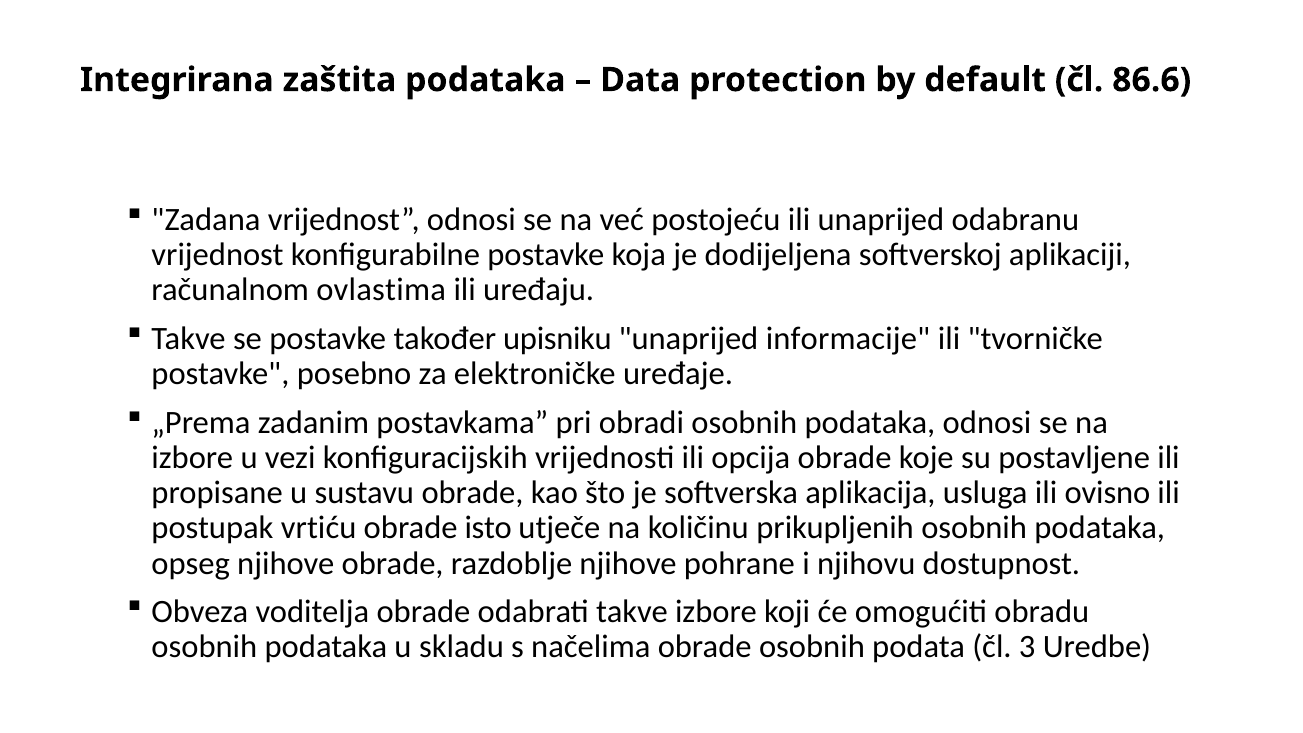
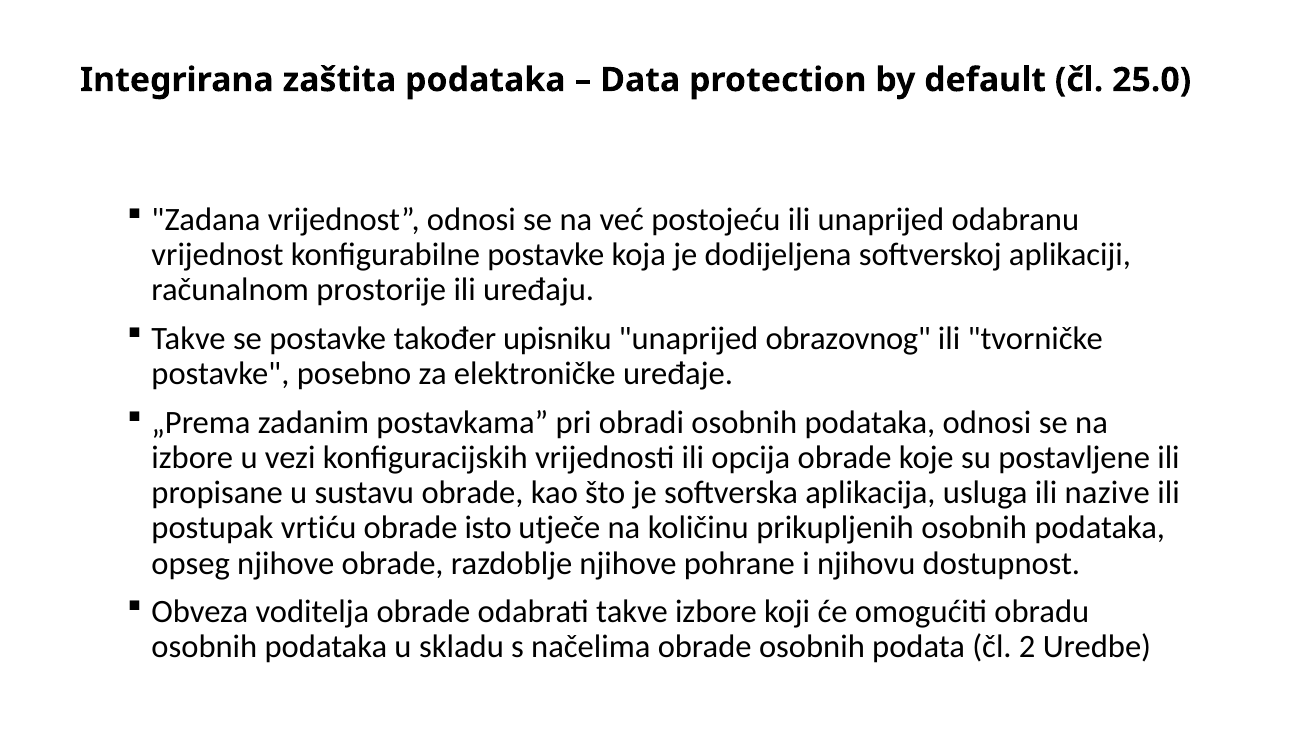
86.6: 86.6 -> 25.0 (1152, 80)
ovlastima: ovlastima -> prostorije (381, 290)
informacije: informacije -> obrazovnog (848, 339)
ovisno: ovisno -> nazive (1107, 493)
3: 3 -> 2 (1027, 647)
